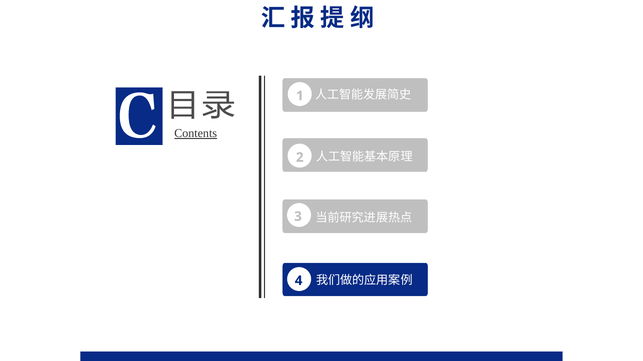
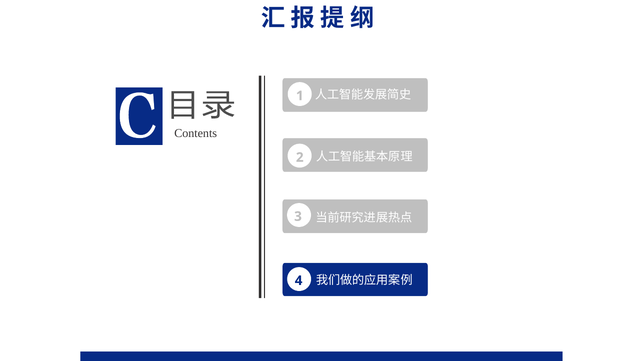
Contents underline: present -> none (196, 134)
